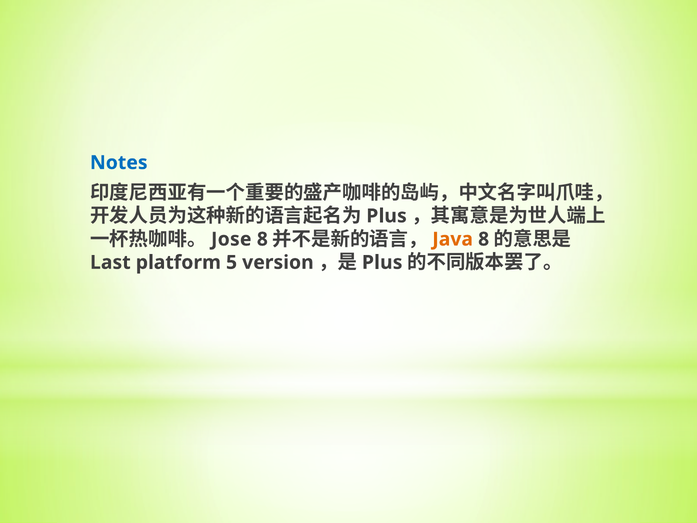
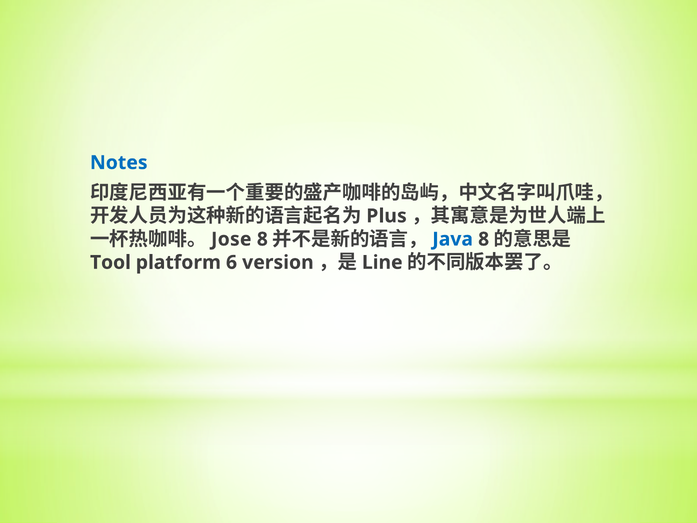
Java colour: orange -> blue (453, 239)
Last: Last -> Tool (110, 262)
5: 5 -> 6 (232, 262)
Plus: Plus -> Line (382, 262)
